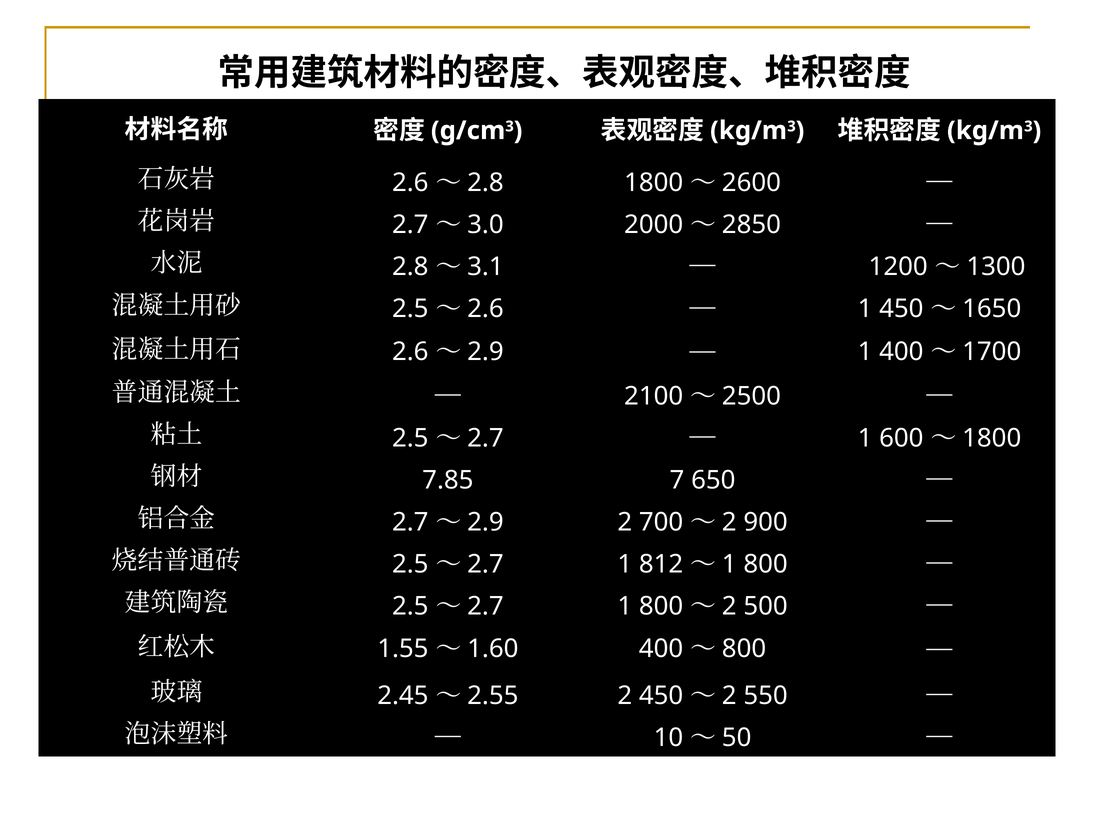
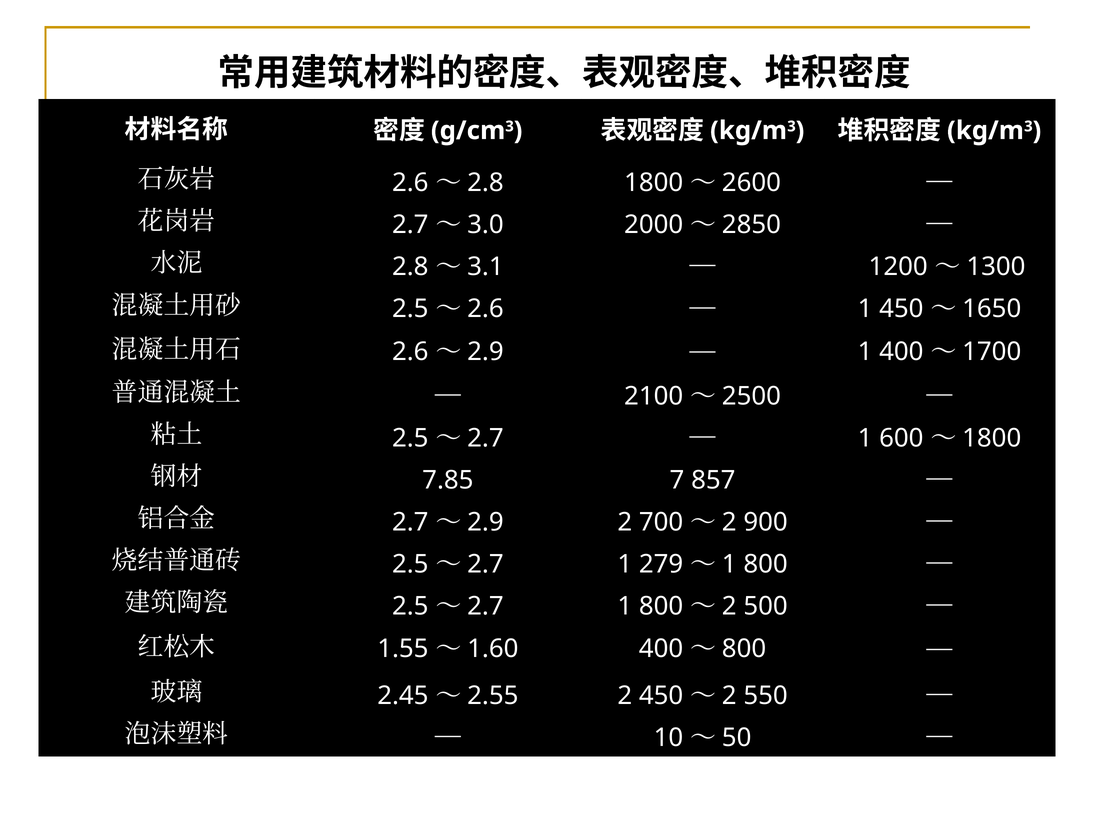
650: 650 -> 857 (713, 480)
812: 812 -> 279 (661, 564)
